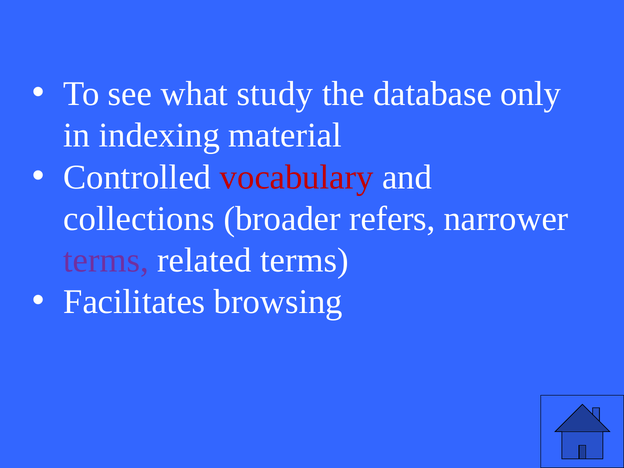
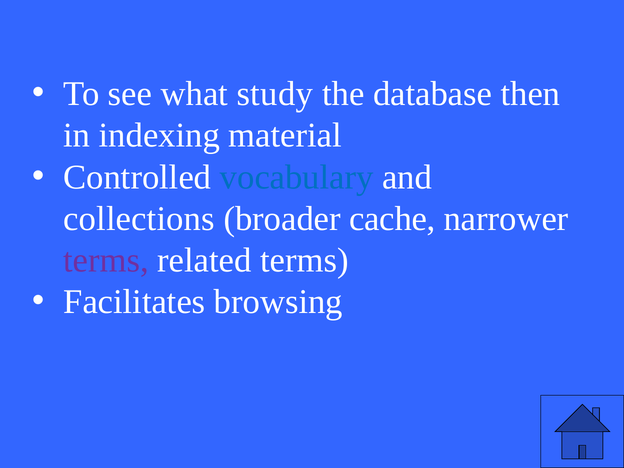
only: only -> then (530, 94)
vocabulary colour: red -> blue (297, 177)
refers: refers -> cache (392, 219)
